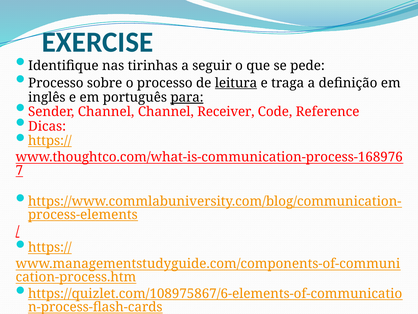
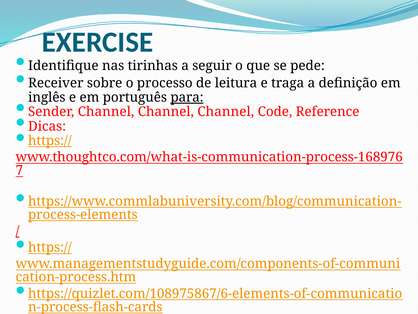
Processo: Processo -> Receiver (56, 83)
leitura underline: present -> none (236, 83)
Receiver: Receiver -> Channel (226, 112)
